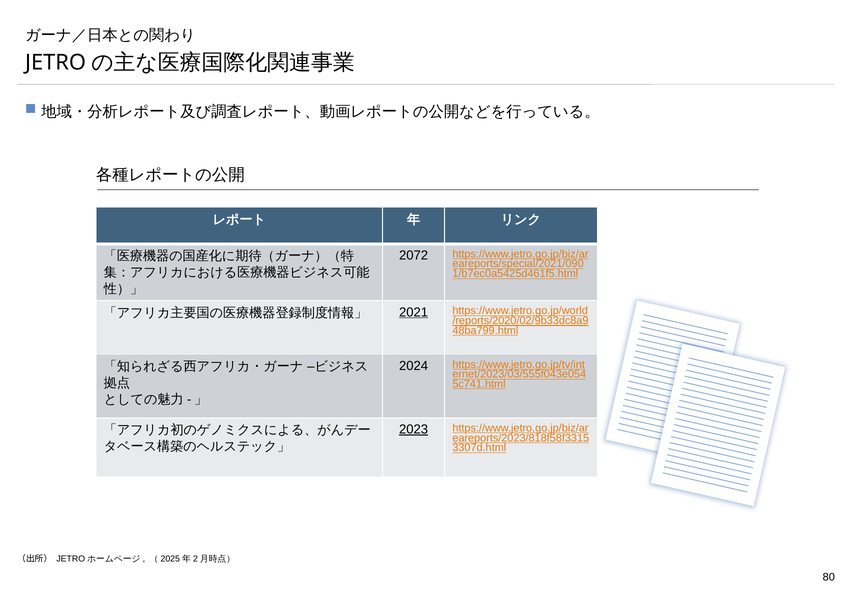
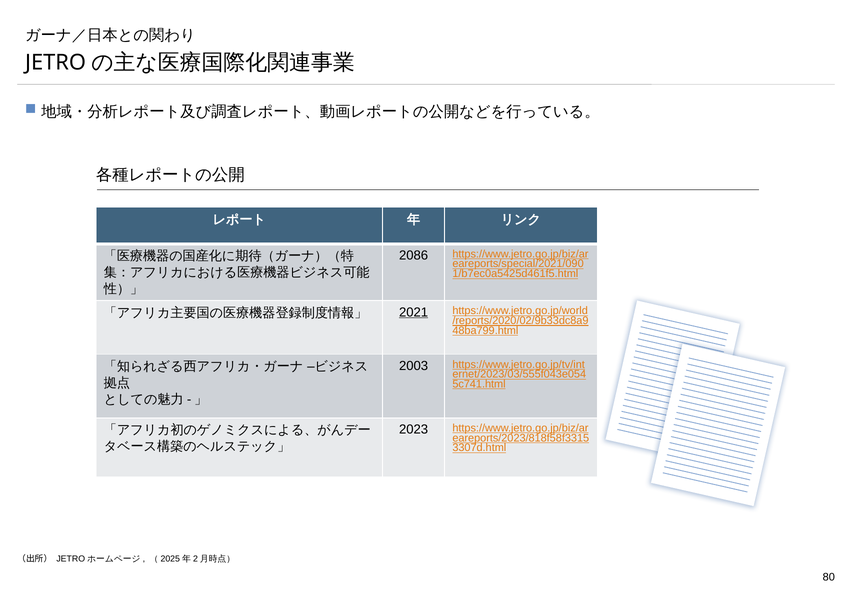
2072: 2072 -> 2086 (414, 255)
2024: 2024 -> 2003 (414, 366)
2023 underline: present -> none (414, 429)
